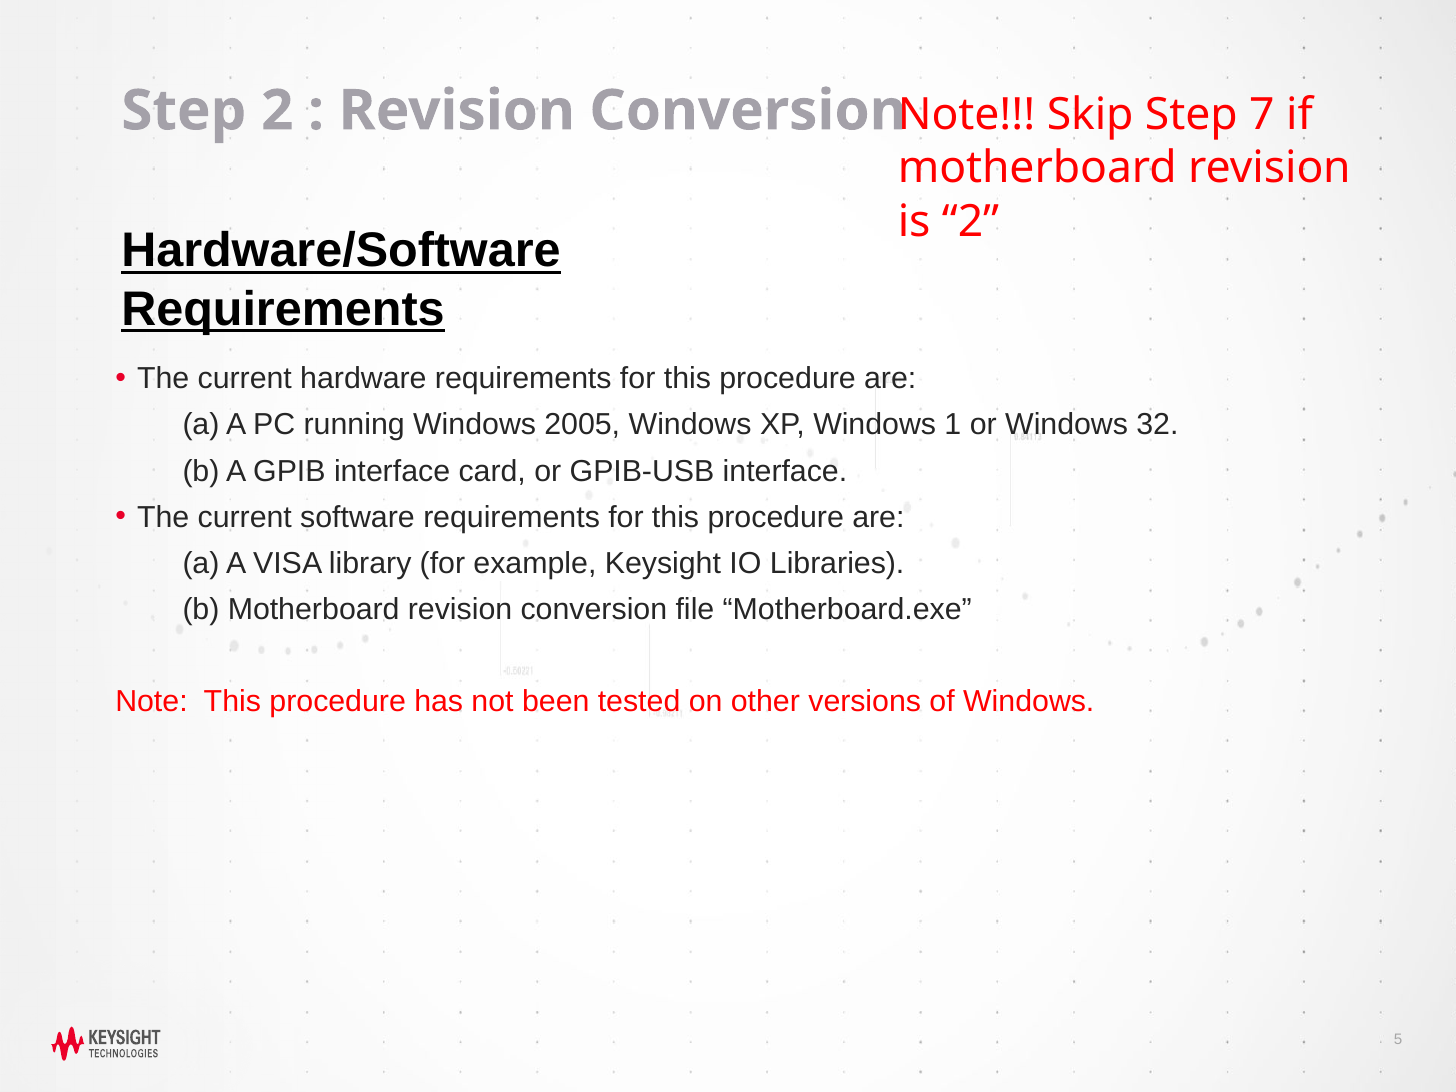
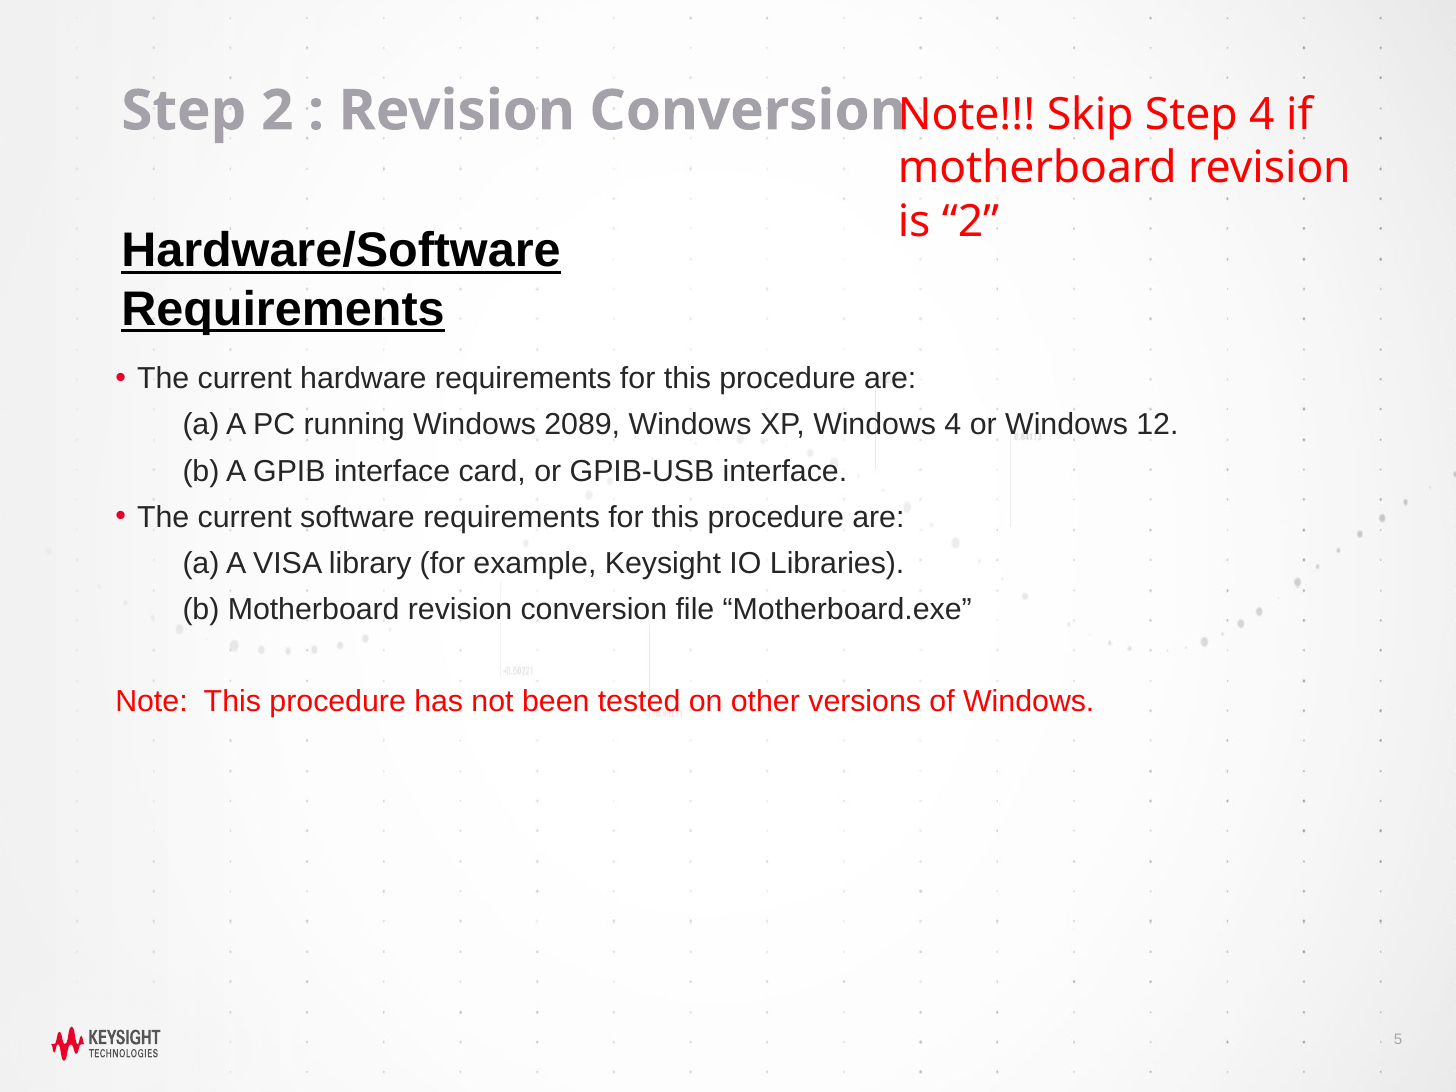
Step 7: 7 -> 4 (1262, 115)
2005: 2005 -> 2089 (582, 425)
Windows 1: 1 -> 4 (953, 425)
32: 32 -> 12 (1157, 425)
